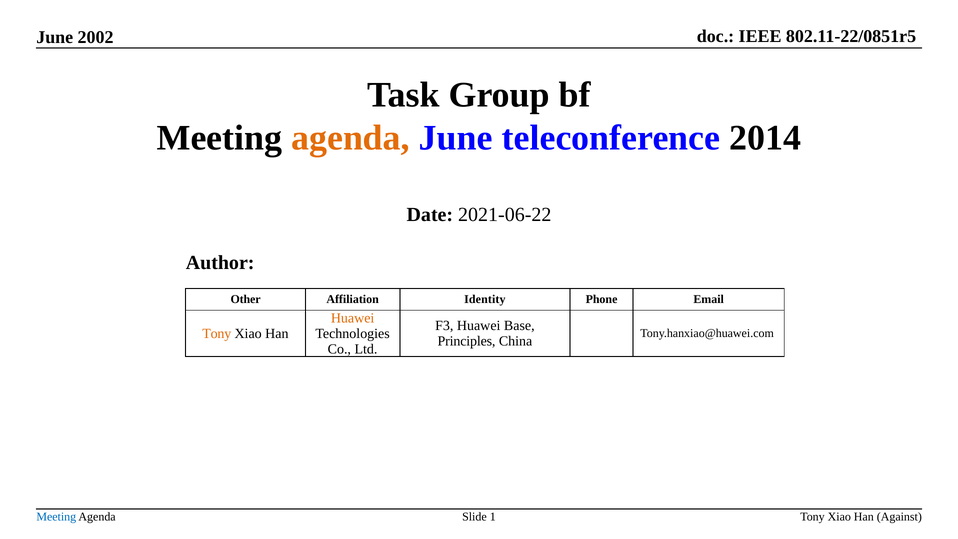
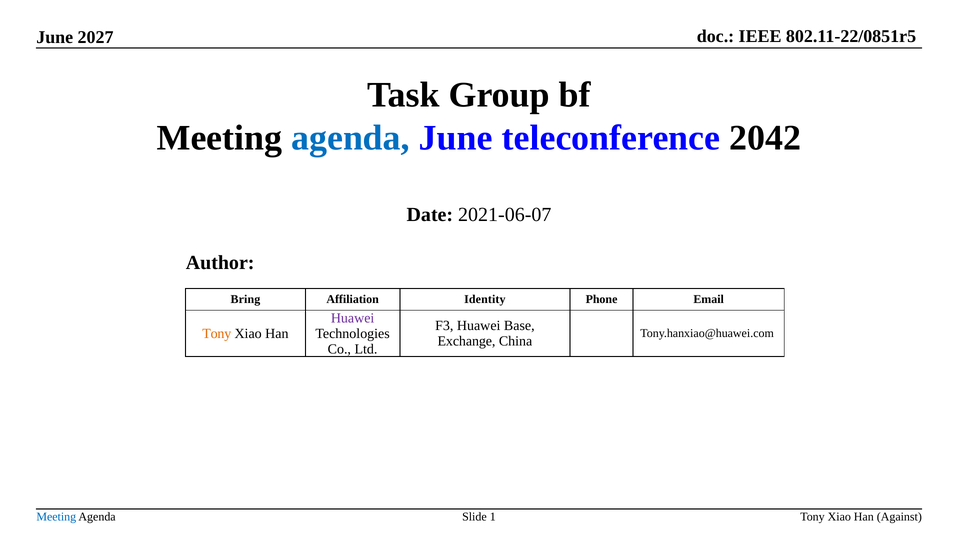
2002: 2002 -> 2027 (96, 37)
agenda colour: orange -> blue (351, 138)
2014: 2014 -> 2042 (765, 138)
2021-06-22: 2021-06-22 -> 2021-06-07 (505, 215)
Other: Other -> Bring (245, 299)
Huawei colour: orange -> purple (353, 318)
Principles: Principles -> Exchange (466, 341)
